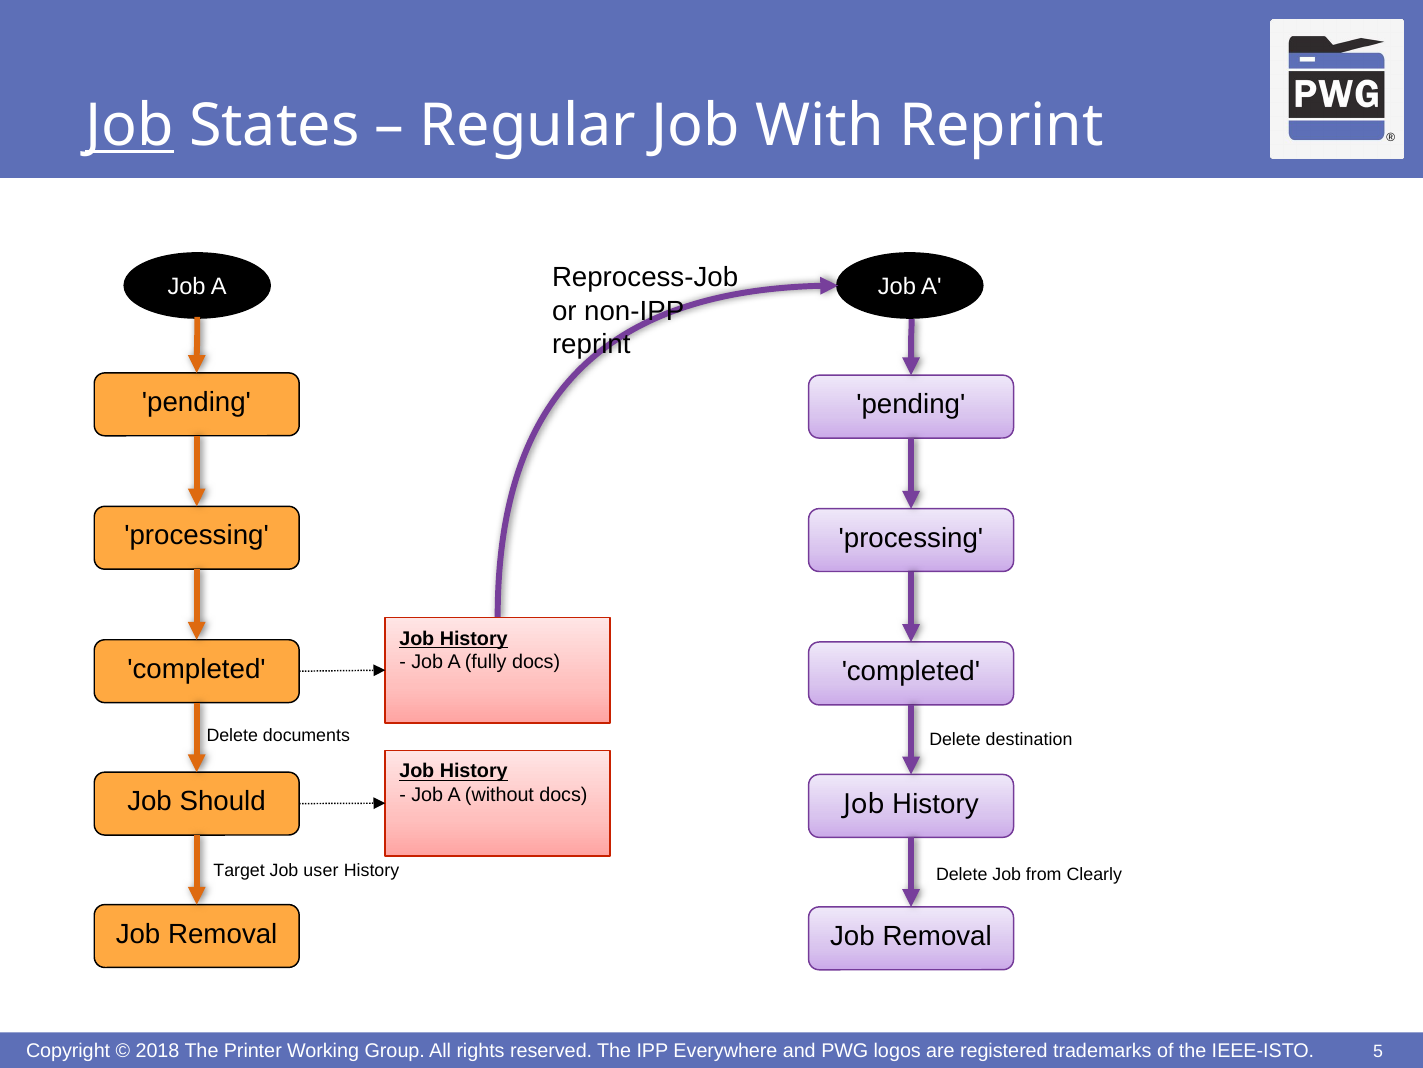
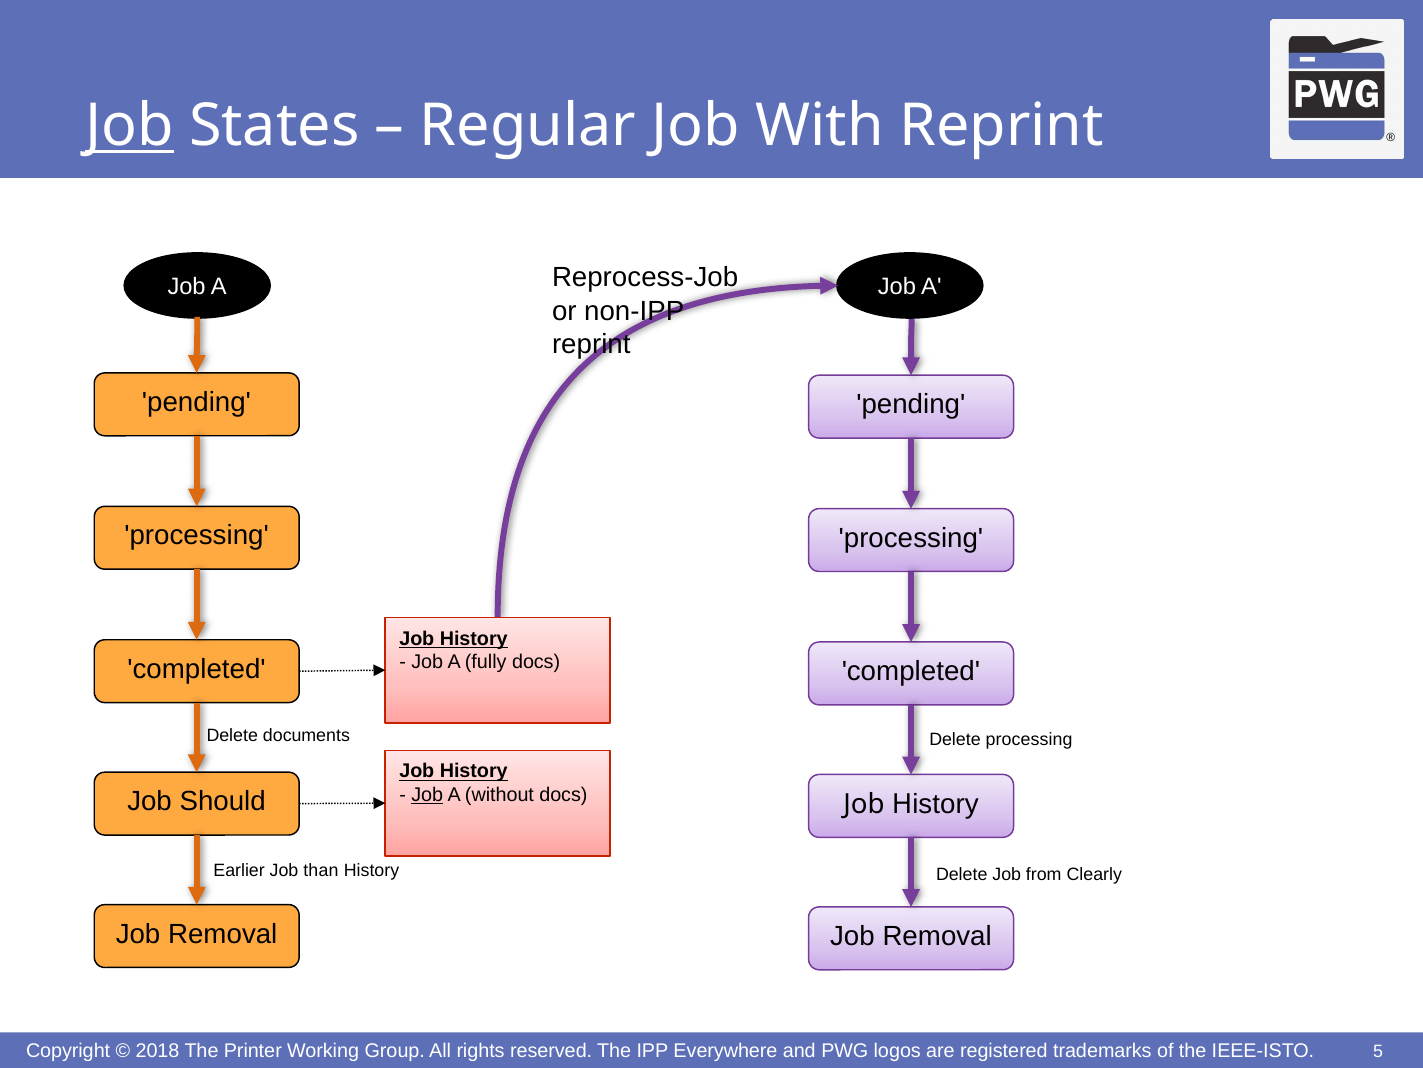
Delete destination: destination -> processing (1029, 739)
Job underline: none -> present (427, 795)
Target: Target -> Earlier (239, 870)
user: user -> than (321, 870)
